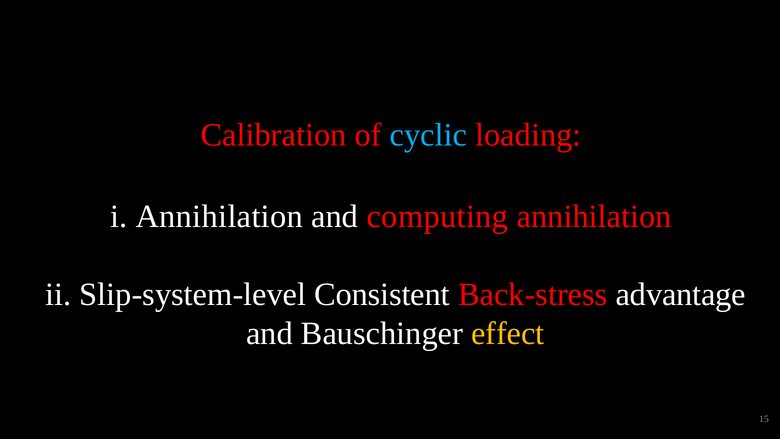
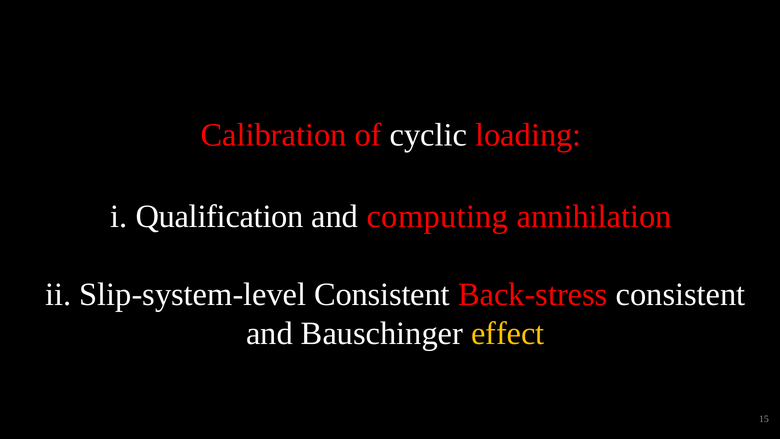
cyclic colour: light blue -> white (428, 135)
i Annihilation: Annihilation -> Qualification (220, 217)
Back-stress advantage: advantage -> consistent (681, 295)
